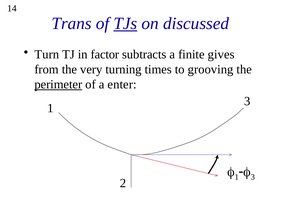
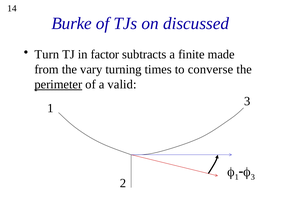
Trans: Trans -> Burke (72, 23)
TJs underline: present -> none (125, 23)
gives: gives -> made (221, 54)
very: very -> vary (91, 69)
grooving: grooving -> converse (211, 69)
enter: enter -> valid (122, 84)
